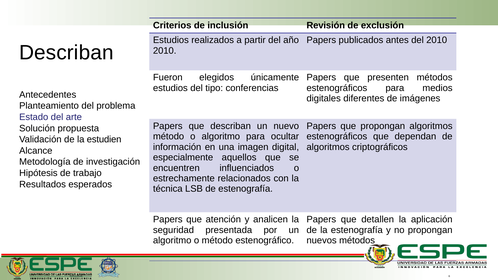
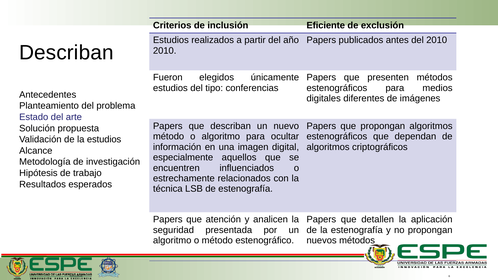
Revisión: Revisión -> Eficiente (326, 25)
la estudien: estudien -> estudios (104, 140)
